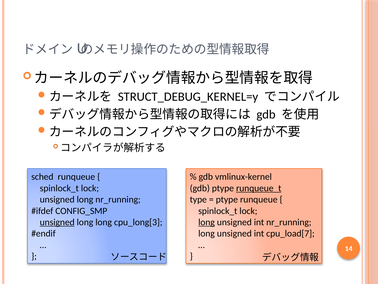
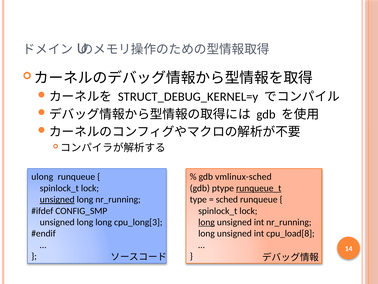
sched: sched -> ulong (42, 177)
vmlinux-kernel: vmlinux-kernel -> vmlinux-sched (243, 177)
unsigned underline: none -> present (57, 199)
ptype: ptype -> sched (227, 199)
unsigned underline: present -> none (57, 222)
cpu_load[7: cpu_load[7 -> cpu_load[8 (290, 233)
